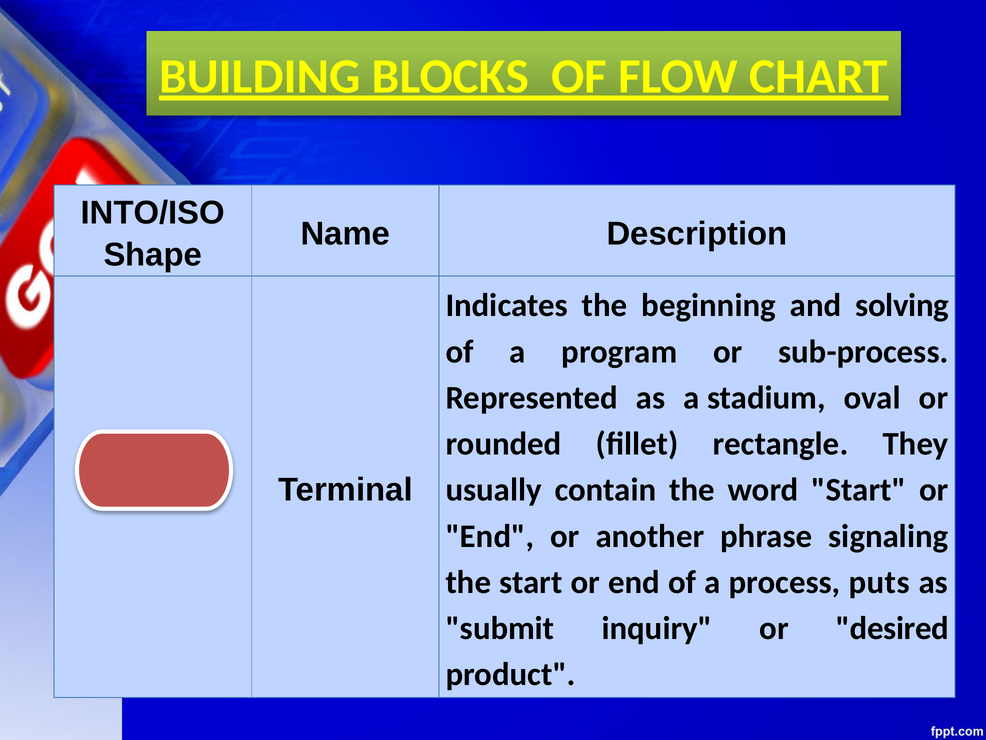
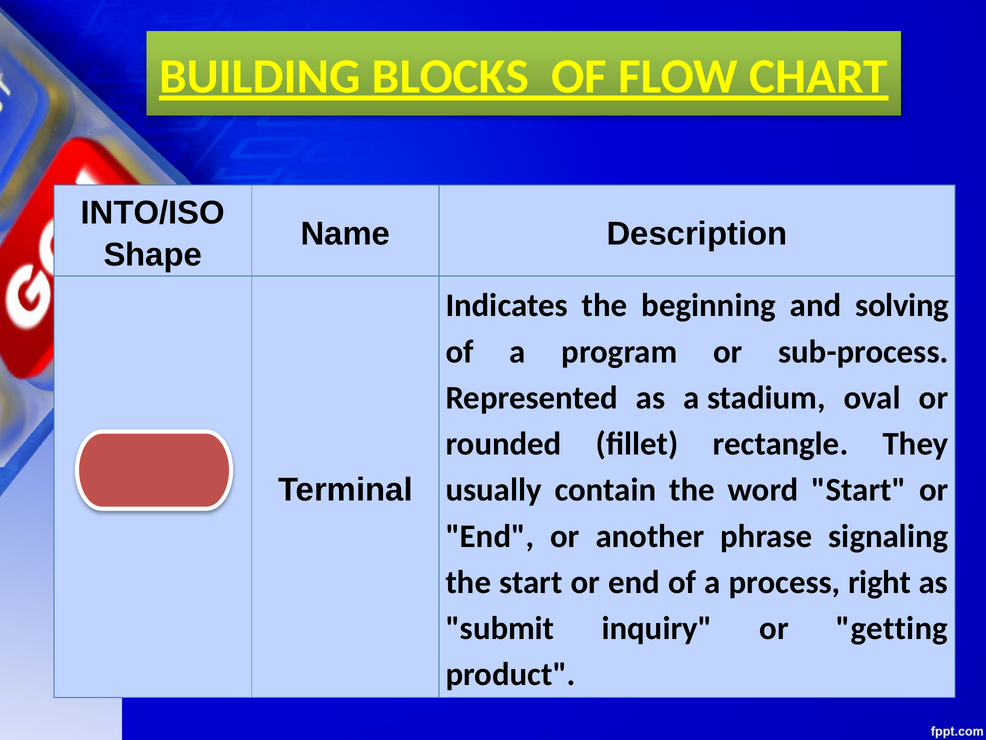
puts: puts -> right (880, 582)
desired: desired -> getting (892, 628)
